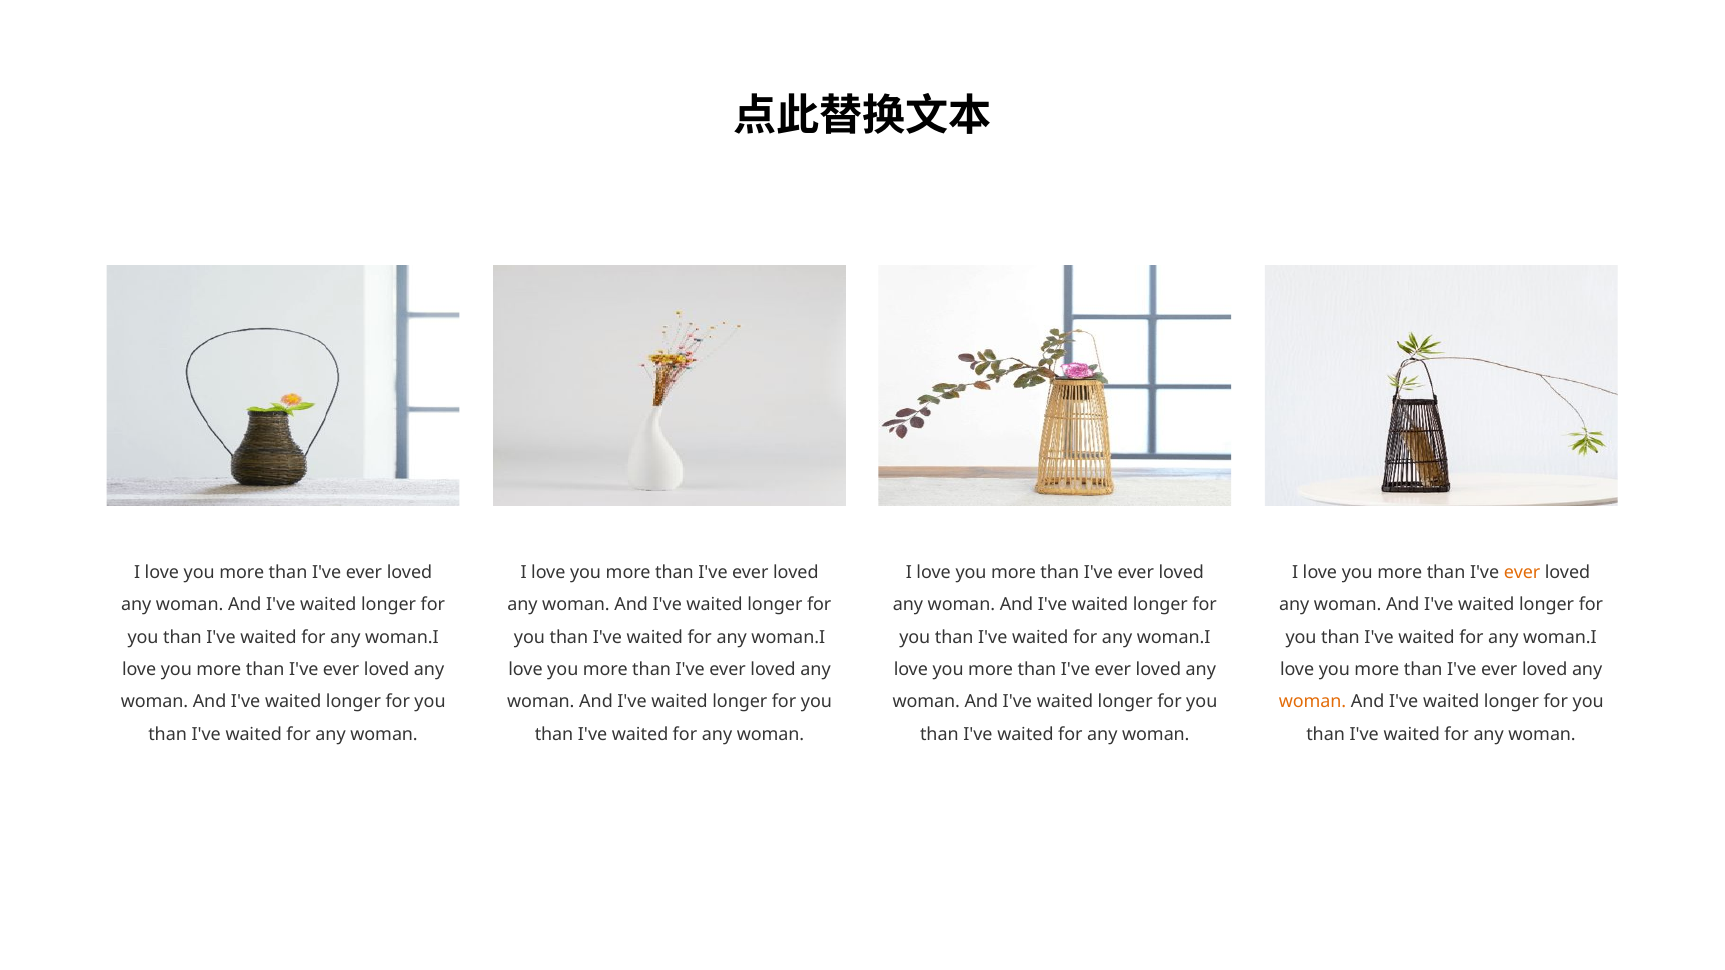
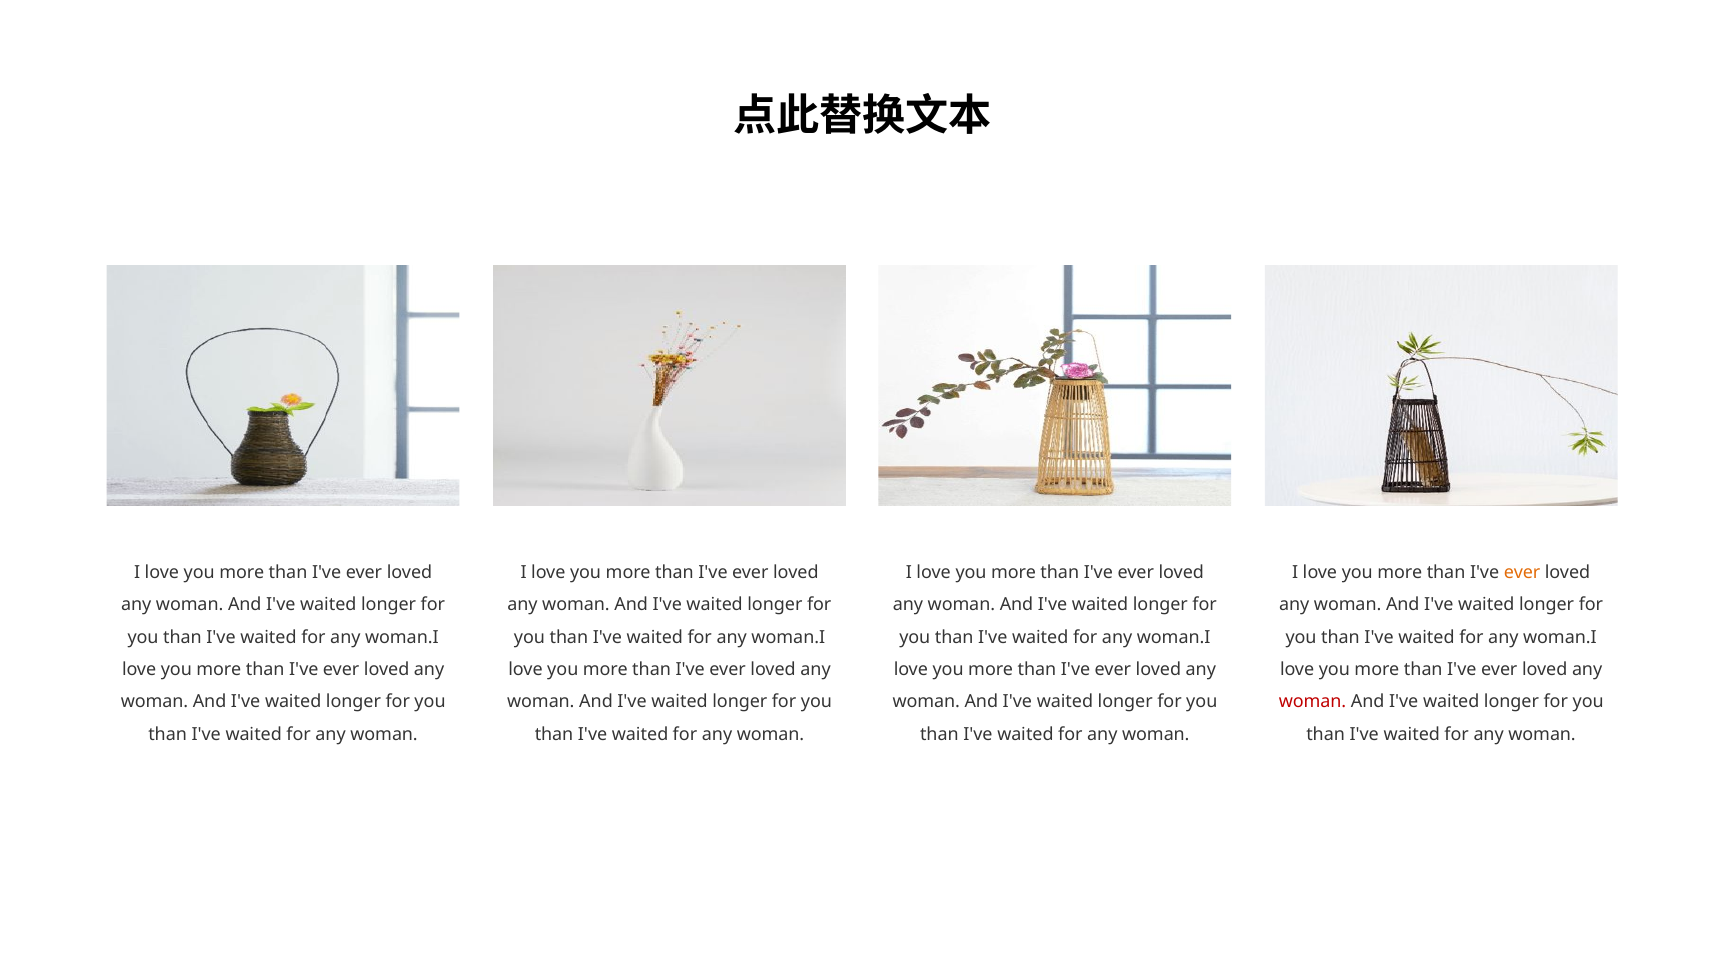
woman colour: orange -> red (1313, 702)
